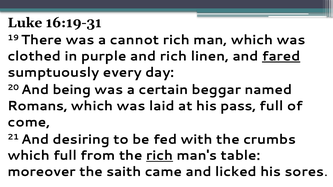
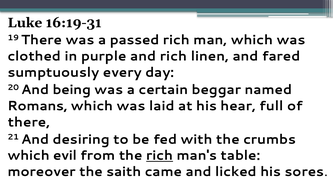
cannot: cannot -> passed (135, 40)
fared underline: present -> none (281, 56)
pass: pass -> hear (238, 106)
come: come -> there (29, 122)
which full: full -> evil (65, 156)
